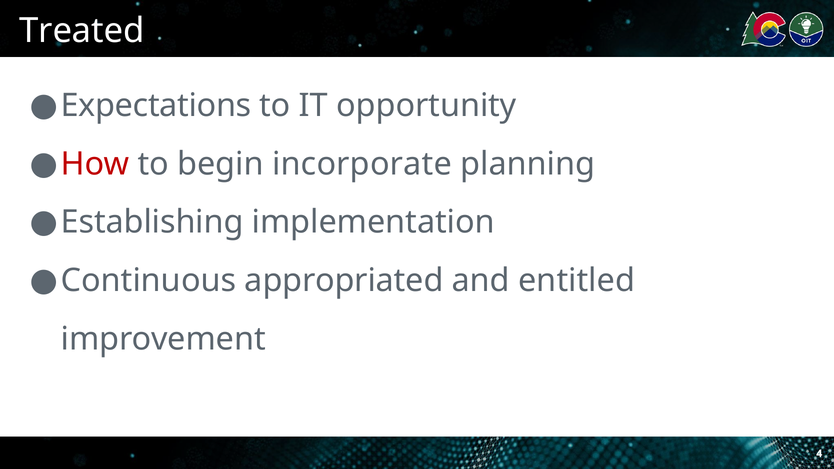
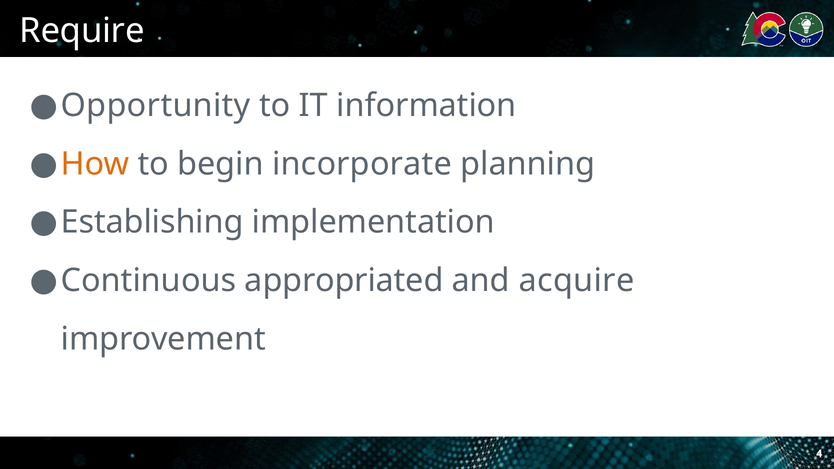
Treated: Treated -> Require (82, 31)
Expectations: Expectations -> Opportunity (156, 105)
opportunity: opportunity -> information (426, 105)
How colour: red -> orange (95, 164)
entitled: entitled -> acquire (577, 281)
